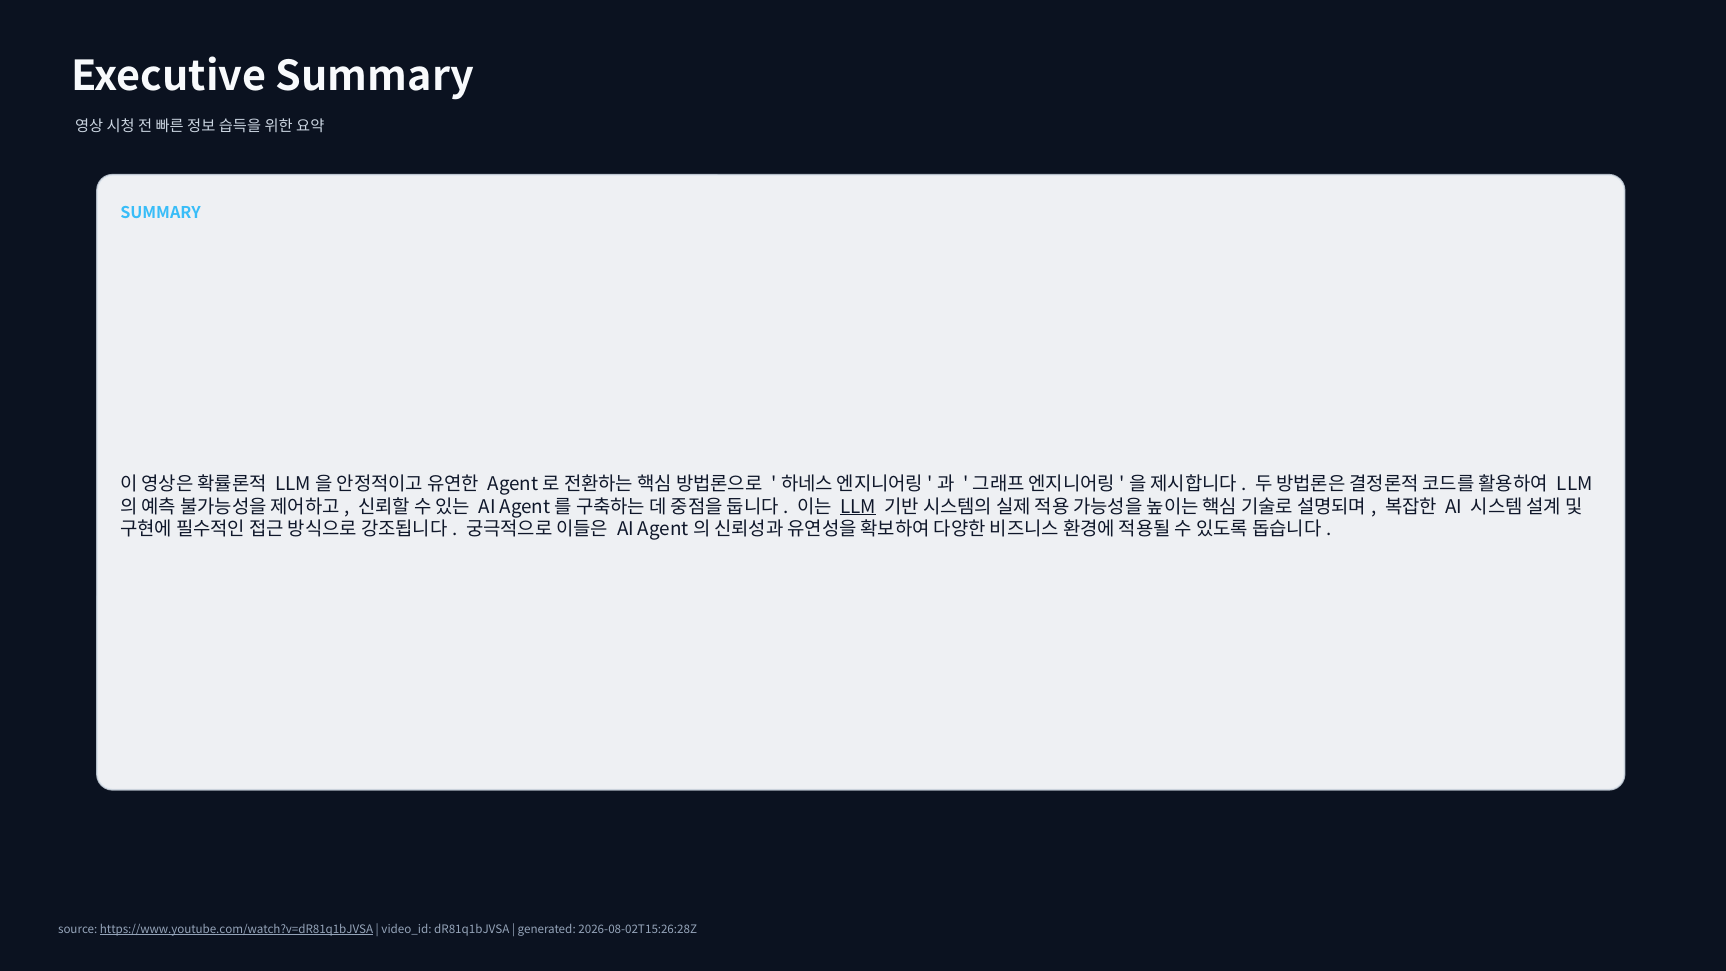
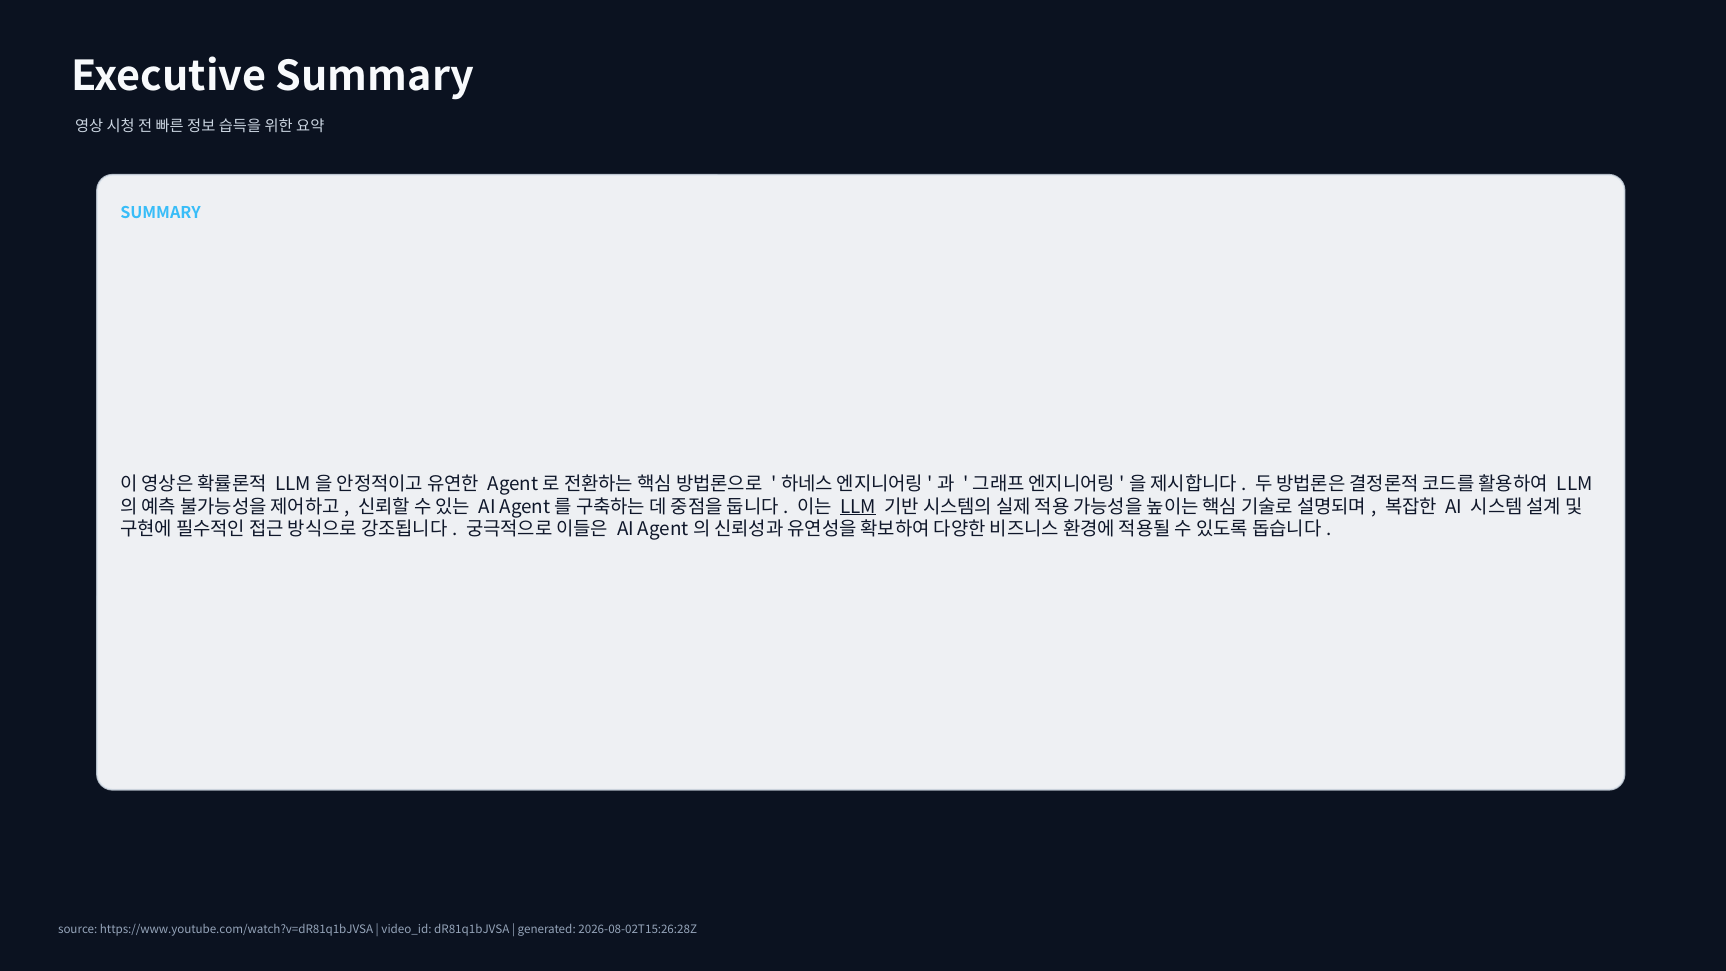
https://www.youtube.com/watch?v=dR81q1bJVSA underline: present -> none (237, 930)
